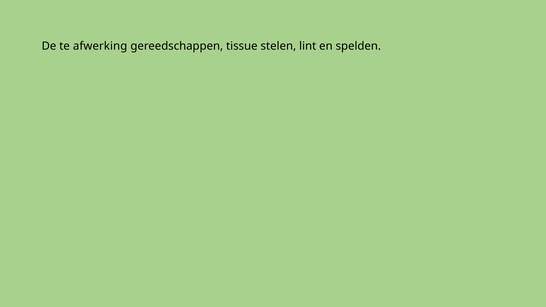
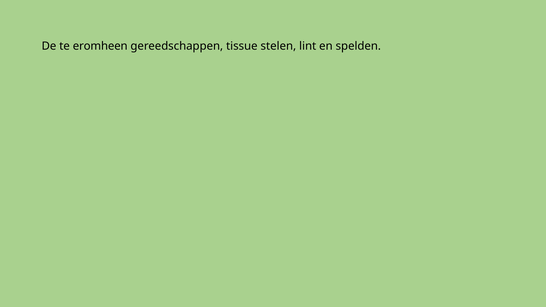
afwerking: afwerking -> eromheen (100, 46)
